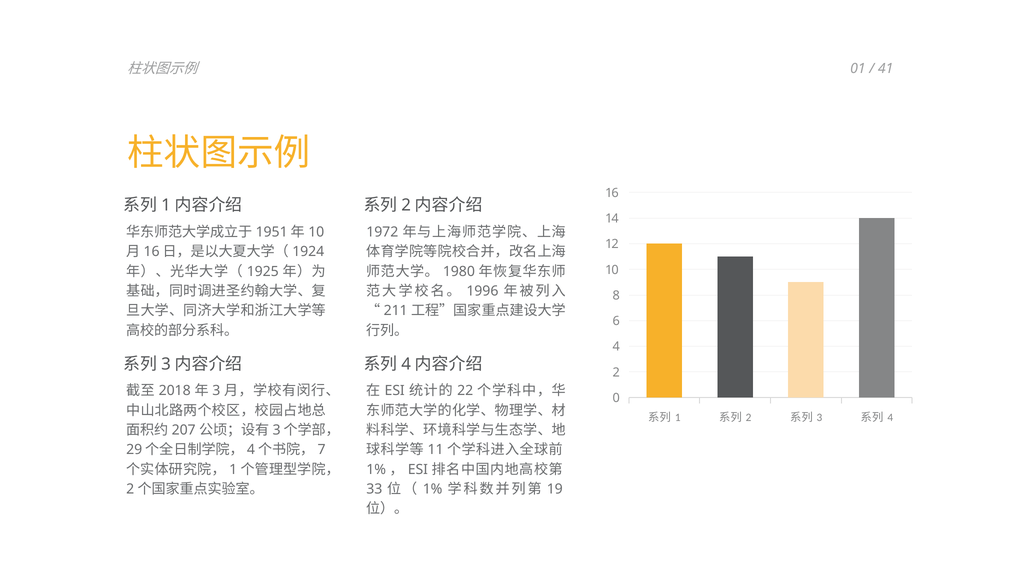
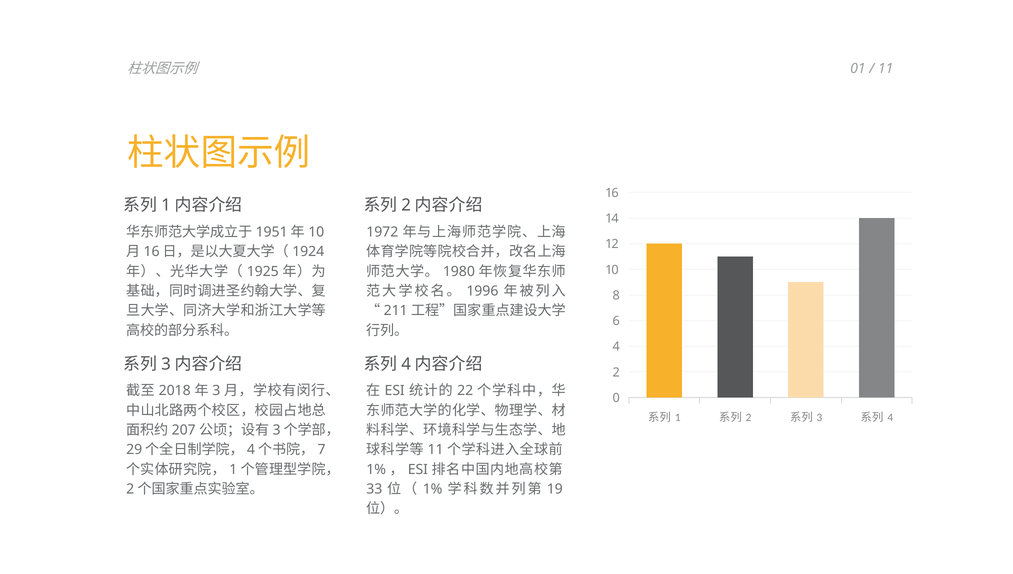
41: 41 -> 11 (886, 68)
